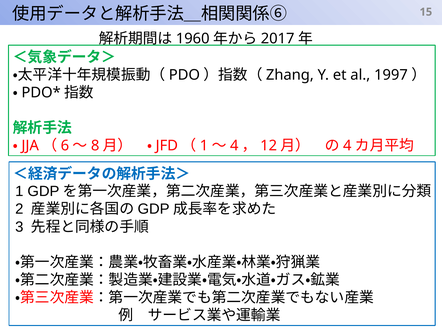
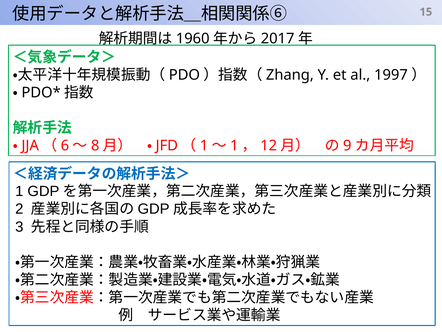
4: 4 -> 1 (234, 145)
4: 4 -> 9 (347, 145)
